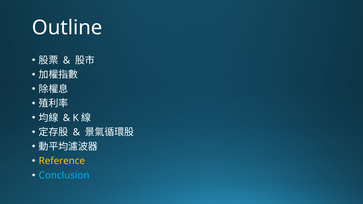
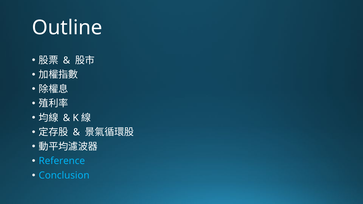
Reference colour: yellow -> light blue (62, 161)
